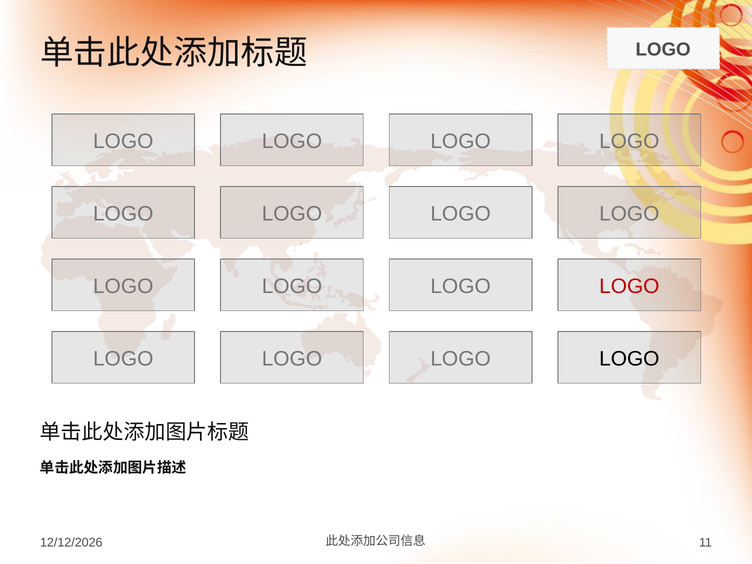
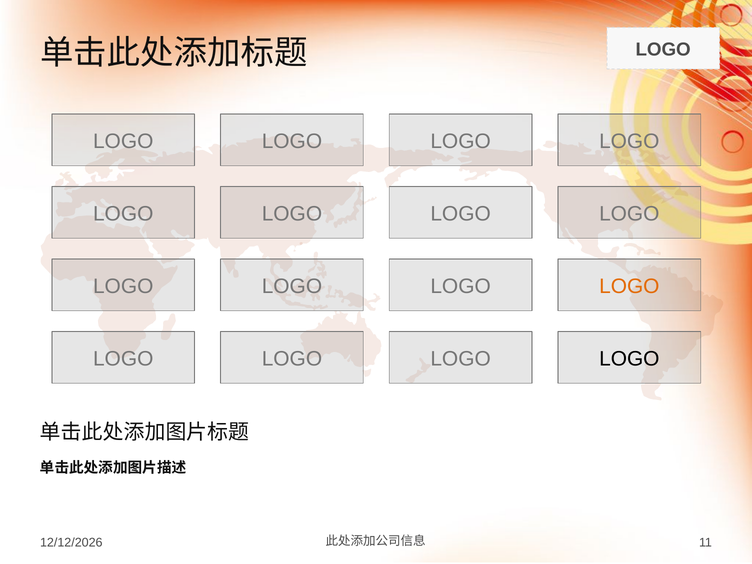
LOGO colour: red -> orange (629, 286)
